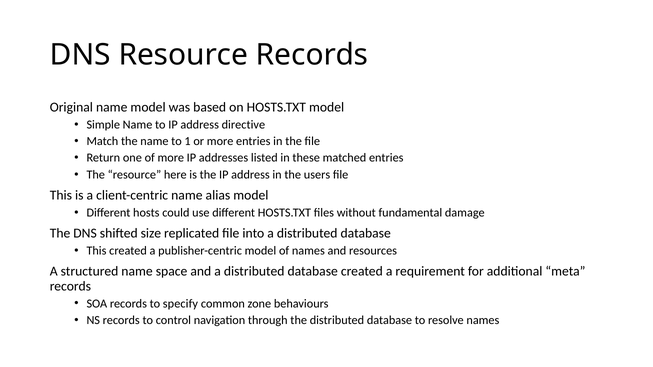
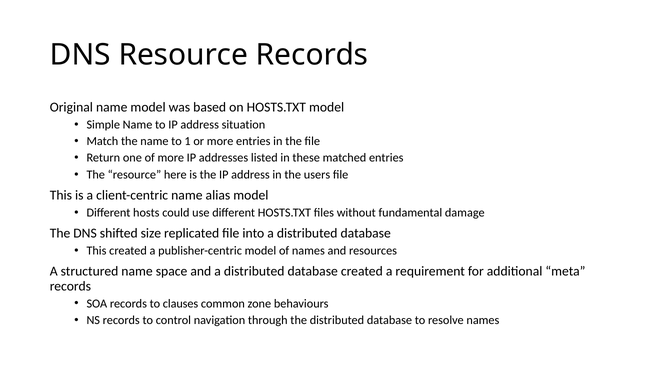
directive: directive -> situation (243, 125)
specify: specify -> clauses (181, 304)
